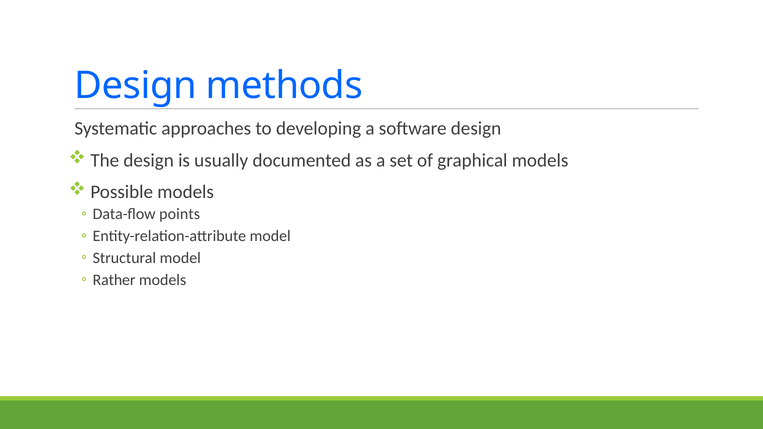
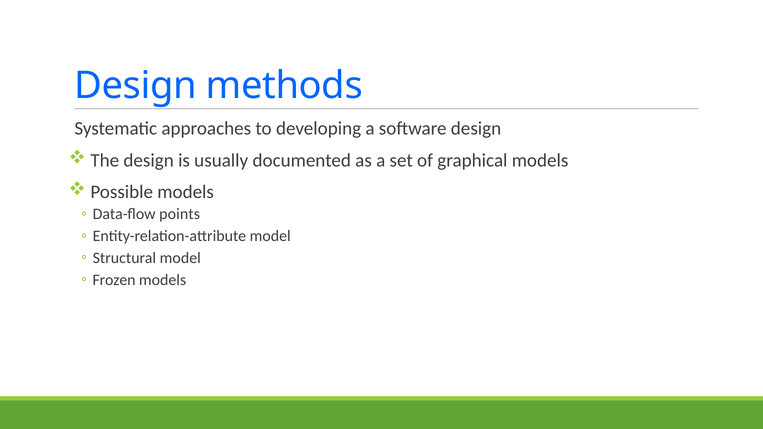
Rather: Rather -> Frozen (114, 280)
